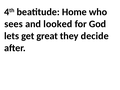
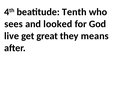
Home: Home -> Tenth (74, 12)
lets: lets -> live (12, 36)
decide: decide -> means (95, 36)
